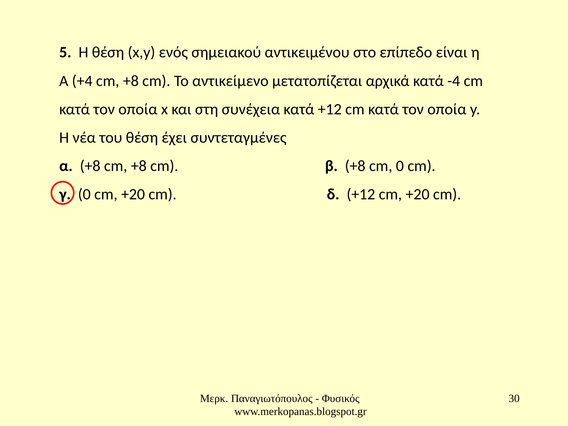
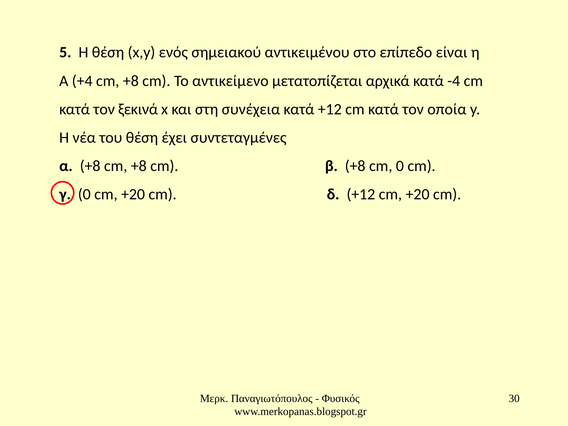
οποία: οποία -> ξεκινά (138, 109)
